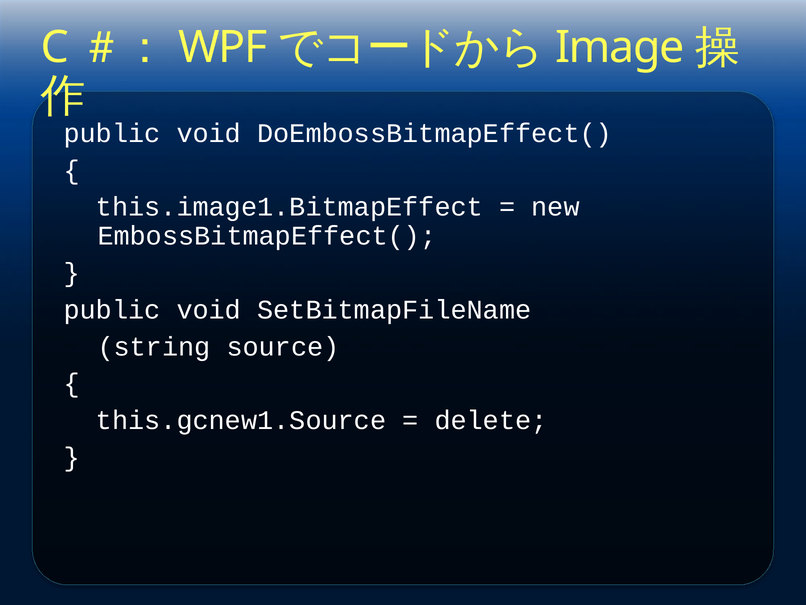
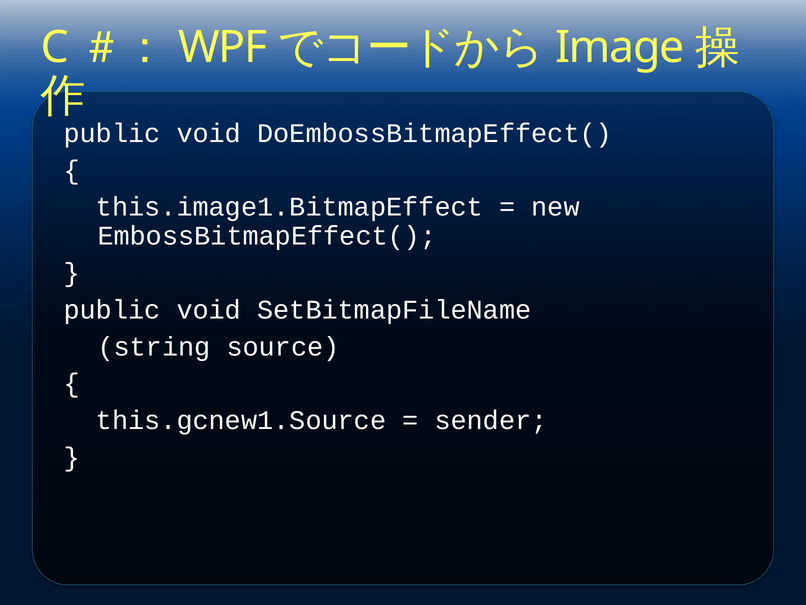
delete: delete -> sender (491, 420)
